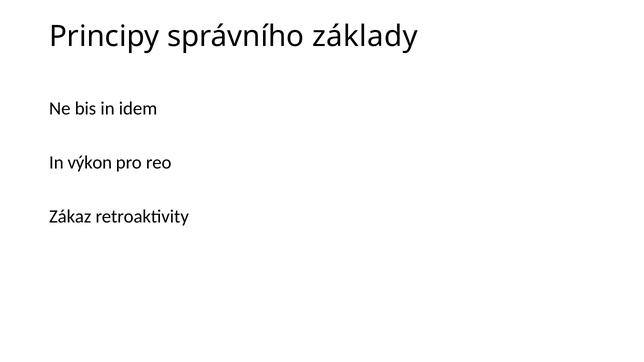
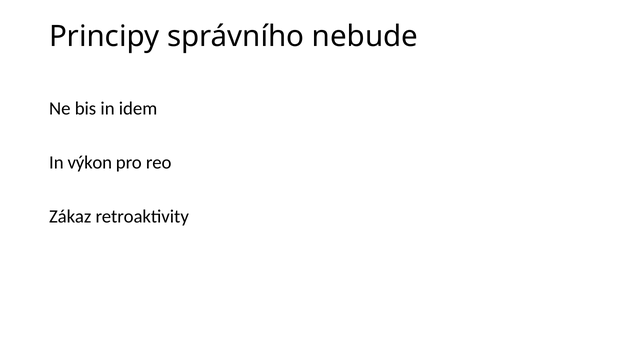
základy: základy -> nebude (365, 36)
